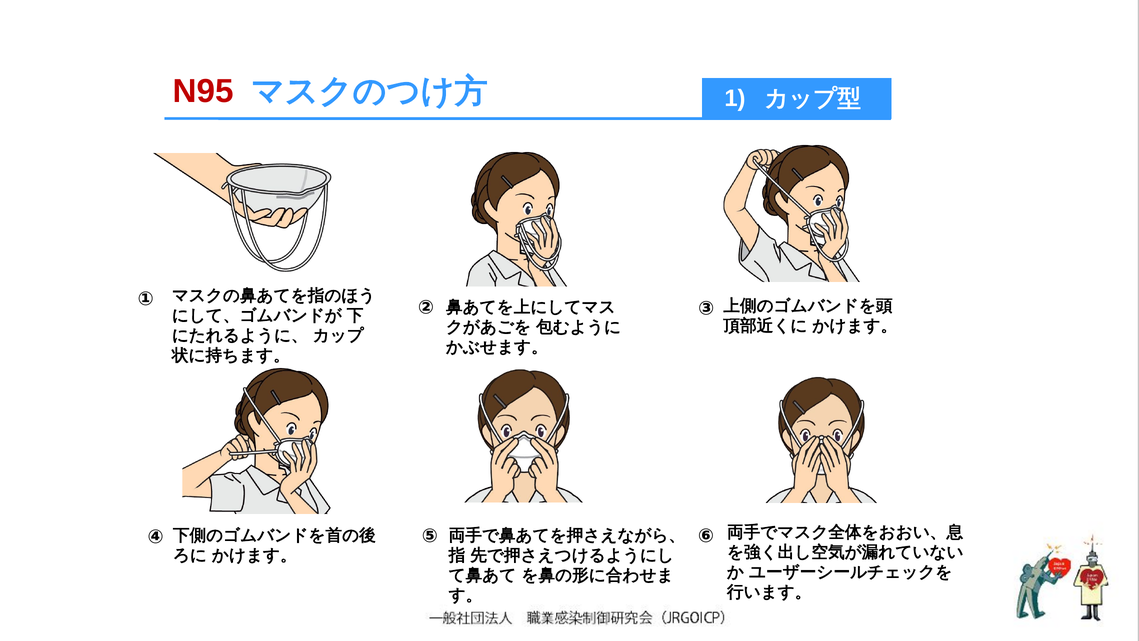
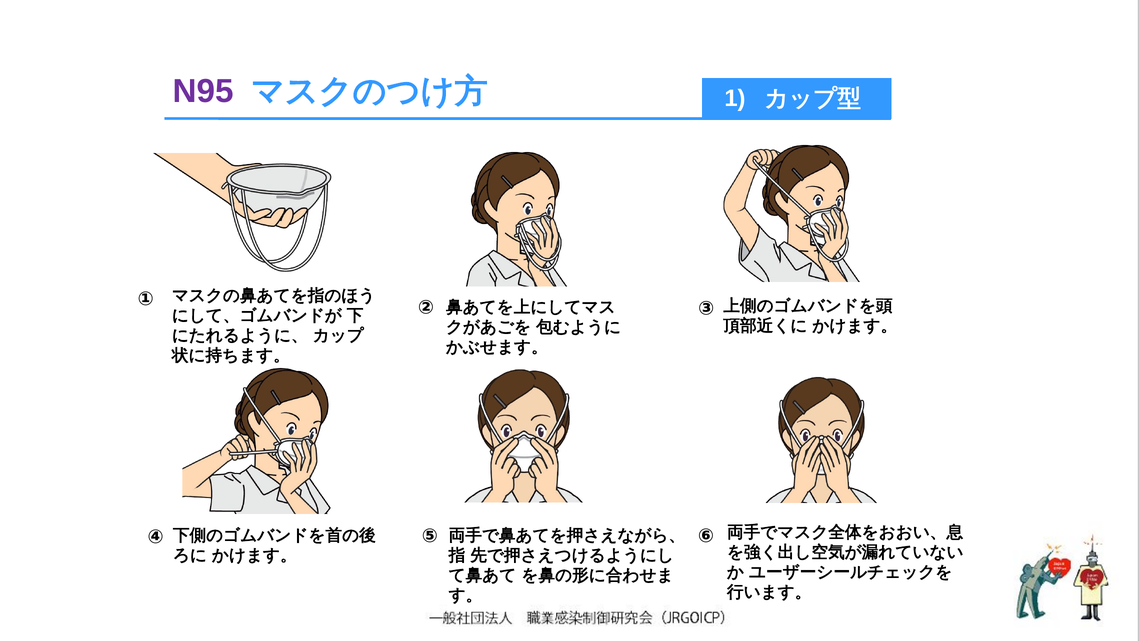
N95 colour: red -> purple (203, 91)
